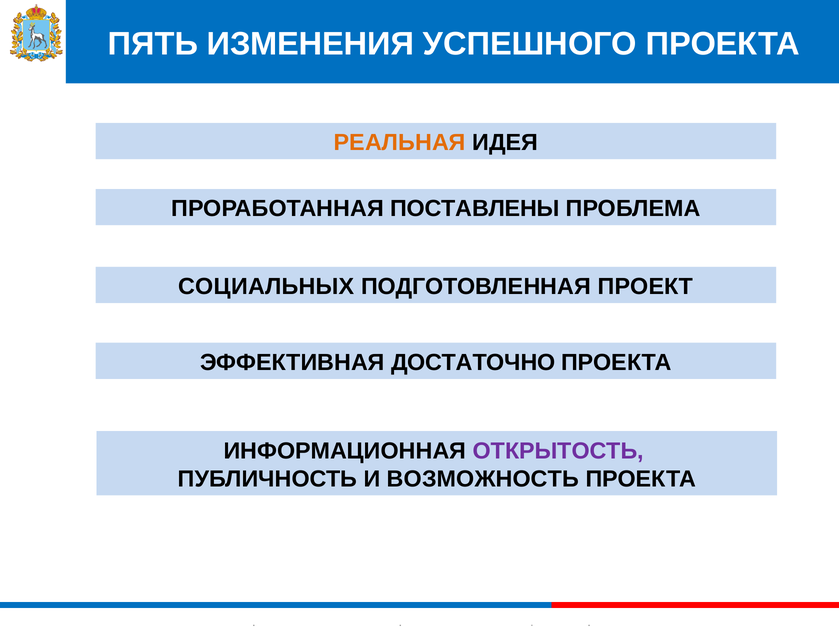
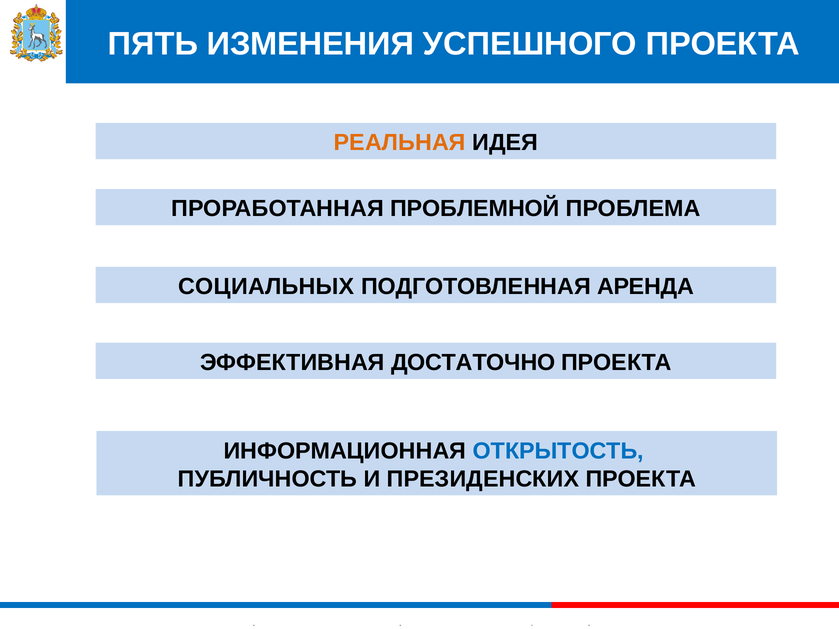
ПОСТАВЛЕНЫ: ПОСТАВЛЕНЫ -> ПРОБЛЕМНОЙ (475, 209)
ПРОЕКТ: ПРОЕКТ -> АРЕНДА (646, 287)
ОТКРЫТОСТЬ colour: purple -> blue (558, 451)
ВОЗМОЖНОСТЬ: ВОЗМОЖНОСТЬ -> ПРЕЗИДЕНСКИХ (483, 479)
